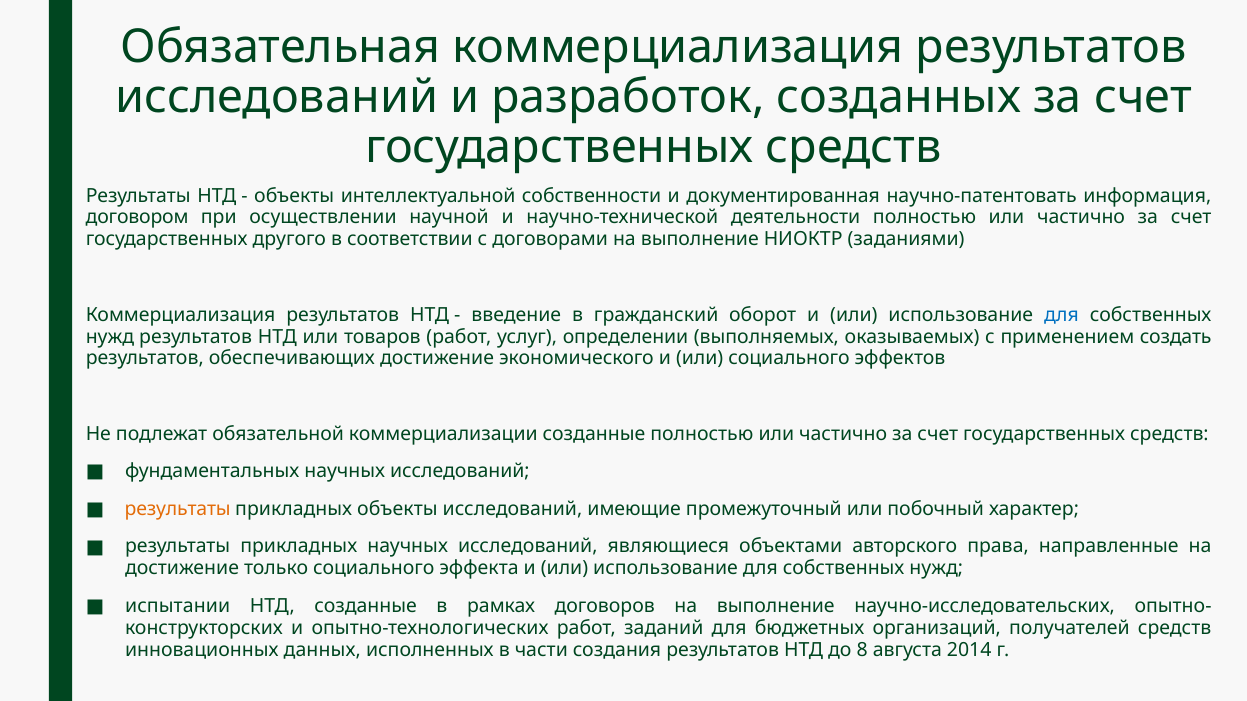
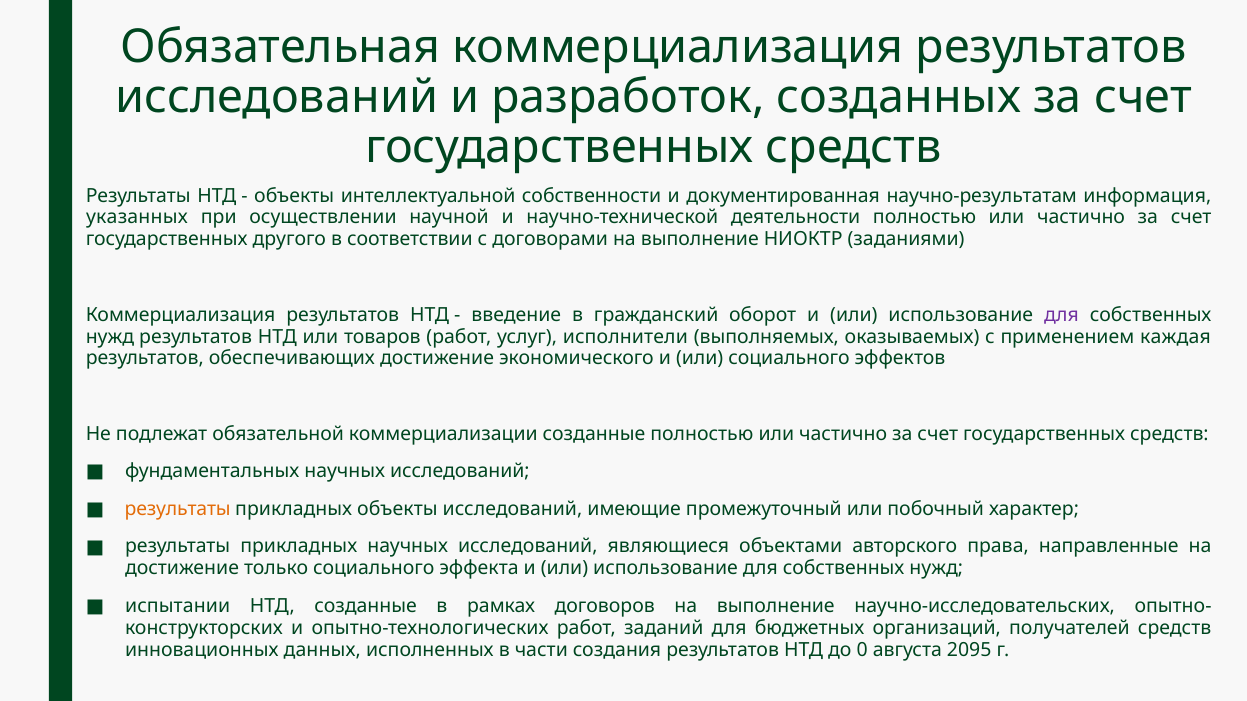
научно-патентовать: научно-патентовать -> научно-результатам (982, 196)
договором: договором -> указанных (137, 218)
для colour: blue -> purple (1061, 315)
определении: определении -> исполнители (625, 337)
создать: создать -> каждая (1175, 337)
8: 8 -> 0 (862, 650)
2014: 2014 -> 2095 (969, 650)
